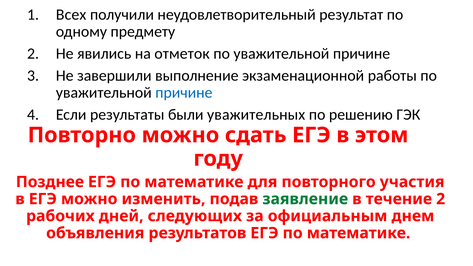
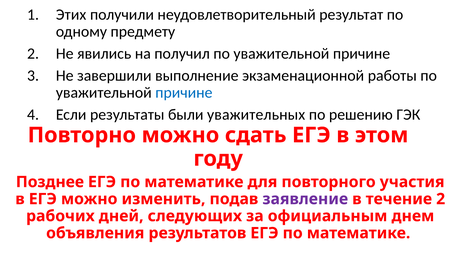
Всех: Всех -> Этих (71, 15)
отметок: отметок -> получил (182, 54)
заявление colour: green -> purple (305, 199)
